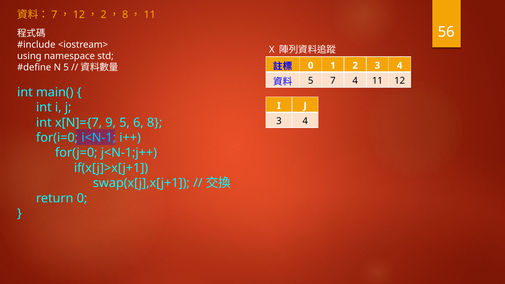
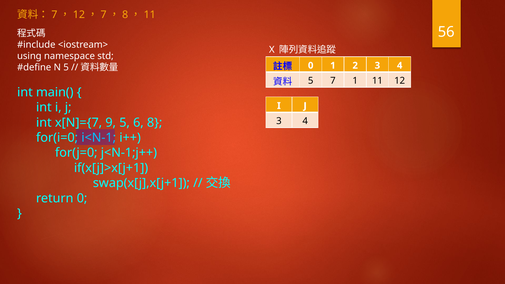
2: 2 -> 7 (104, 15)
7 4: 4 -> 1 (355, 81)
